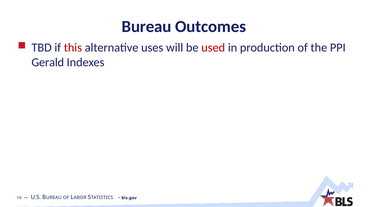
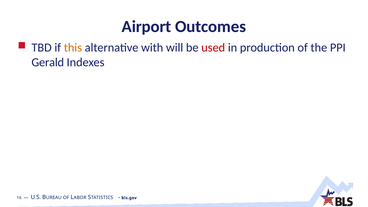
Bureau: Bureau -> Airport (147, 26)
this colour: red -> orange (73, 48)
uses: uses -> with (152, 48)
